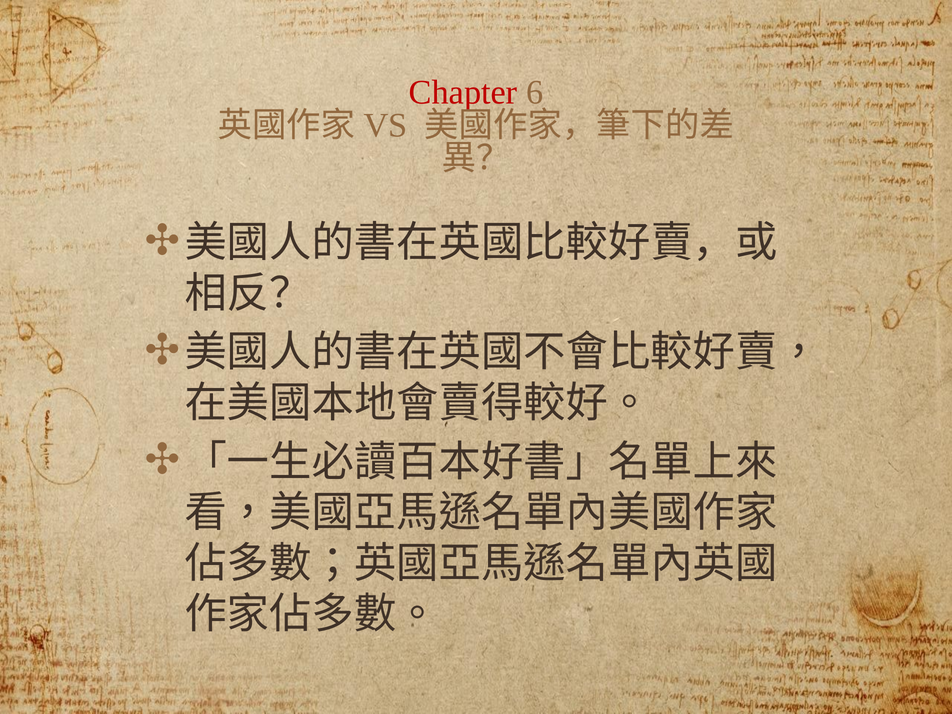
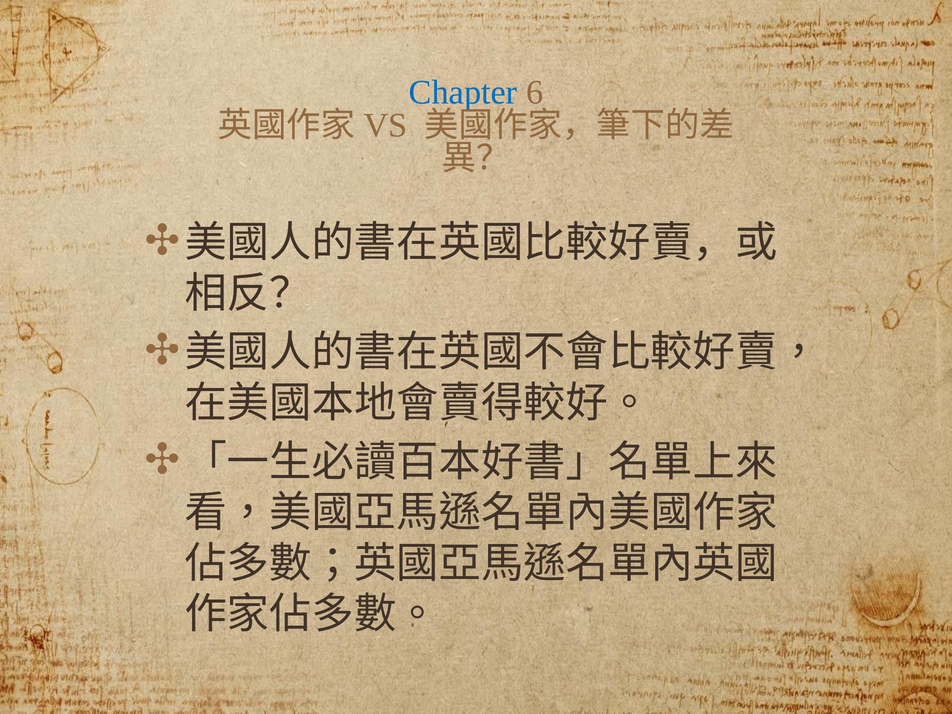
Chapter colour: red -> blue (463, 93)
